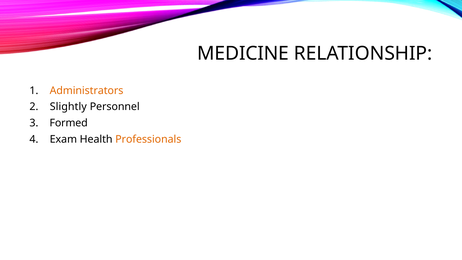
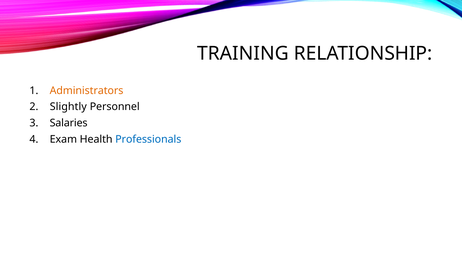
MEDICINE: MEDICINE -> TRAINING (243, 53)
Formed: Formed -> Salaries (69, 123)
Professionals colour: orange -> blue (148, 139)
